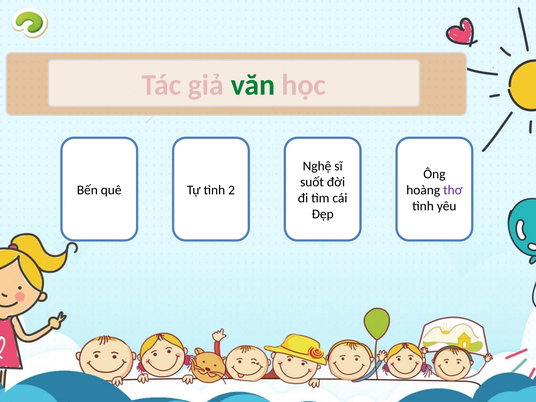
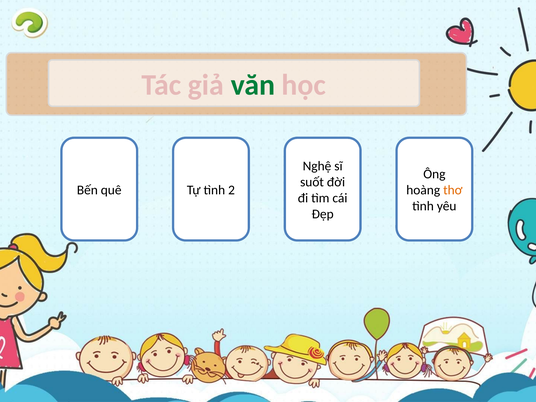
thơ colour: purple -> orange (453, 190)
